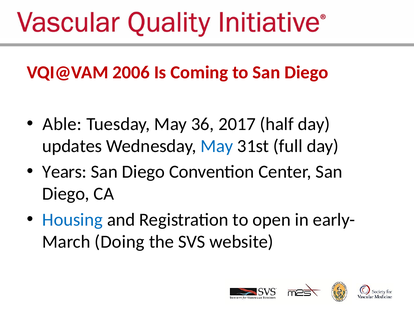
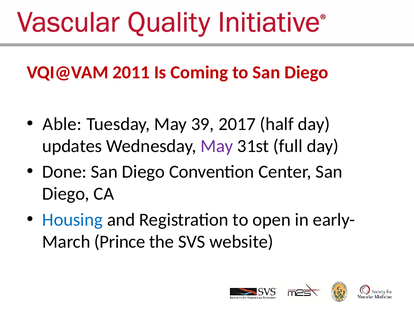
2006: 2006 -> 2011 (131, 73)
36: 36 -> 39 (203, 124)
May colour: blue -> purple (217, 146)
Years: Years -> Done (64, 172)
Doing: Doing -> Prince (120, 242)
